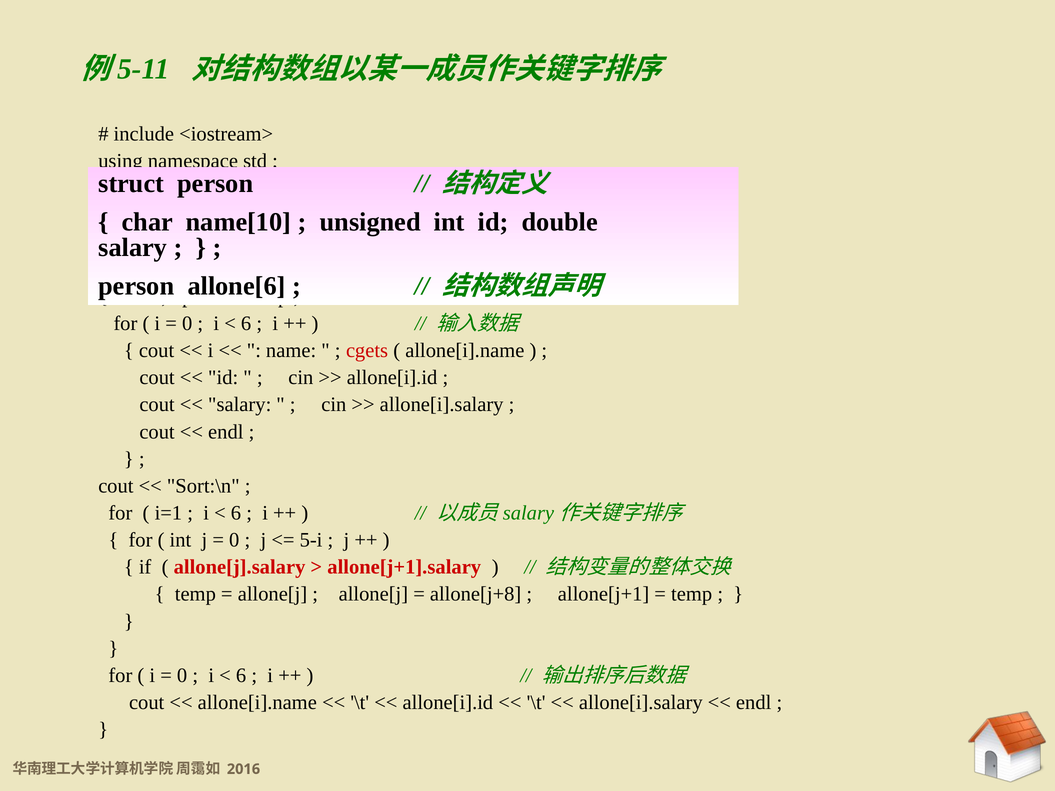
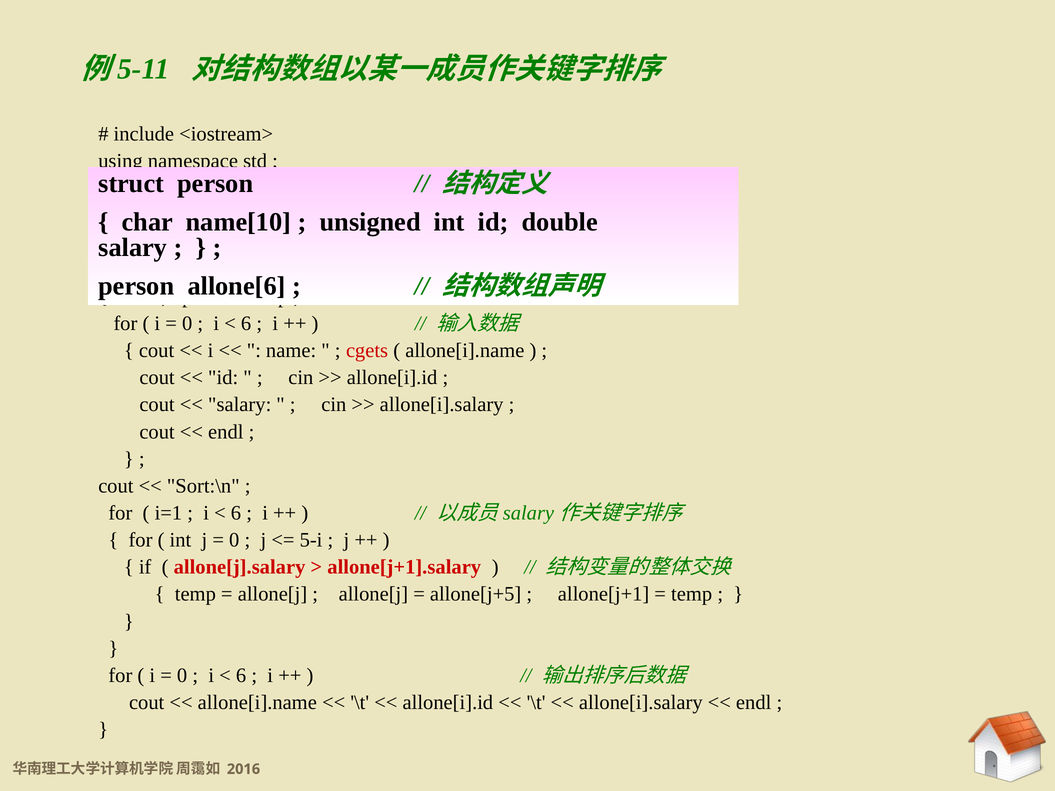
allone[j+8: allone[j+8 -> allone[j+5 (476, 594)
